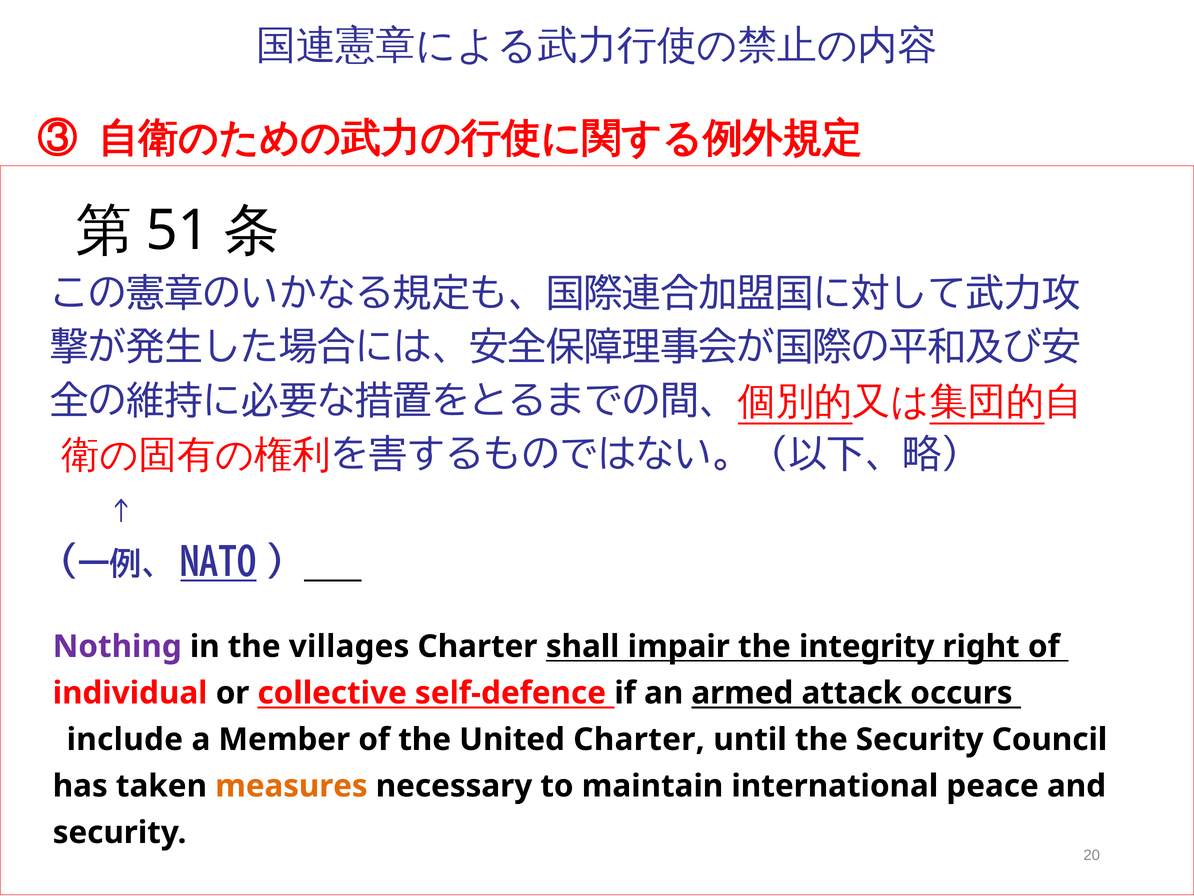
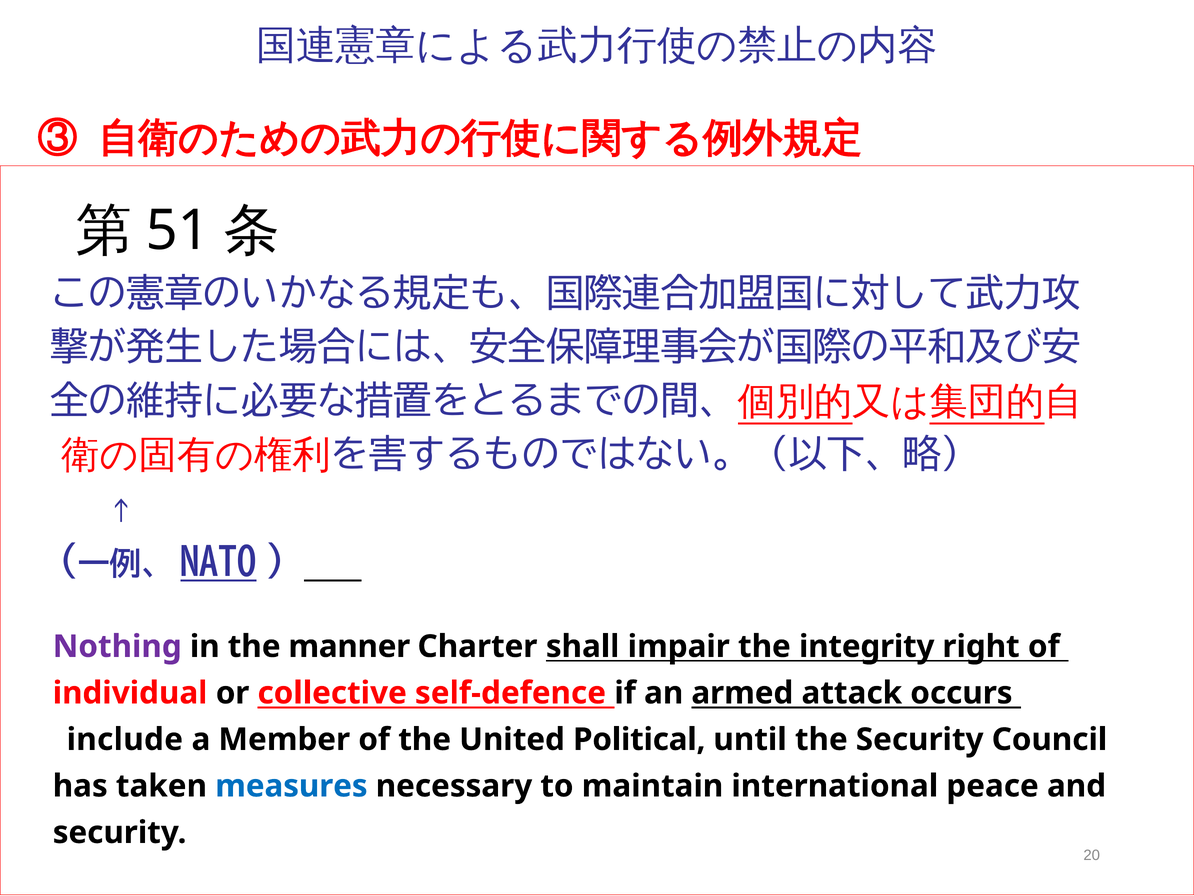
villages: villages -> manner (349, 646)
United Charter: Charter -> Political (639, 739)
measures colour: orange -> blue (291, 786)
